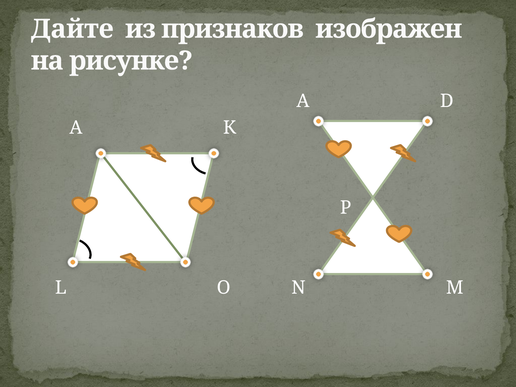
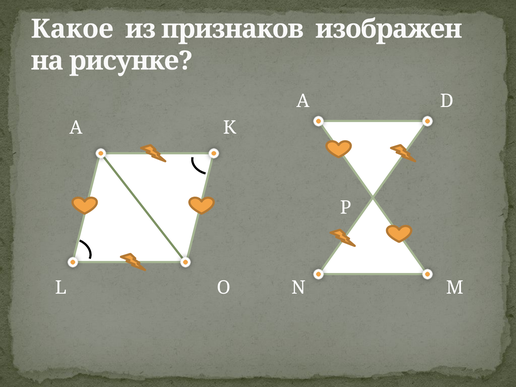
Дайте: Дайте -> Какое (72, 29)
